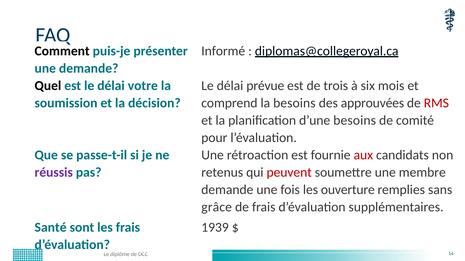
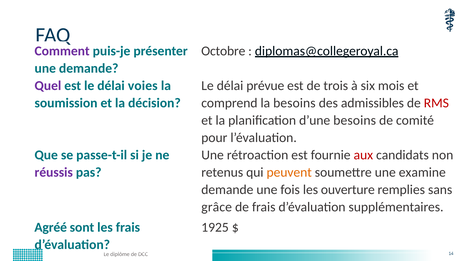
Comment colour: black -> purple (62, 51)
Informé: Informé -> Octobre (223, 51)
Quel colour: black -> purple (48, 86)
votre: votre -> voies (143, 86)
approuvées: approuvées -> admissibles (372, 103)
peuvent colour: red -> orange (289, 173)
membre: membre -> examine (422, 173)
Santé: Santé -> Agréé (51, 228)
1939: 1939 -> 1925 (215, 228)
